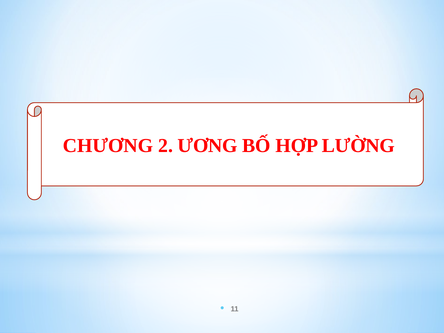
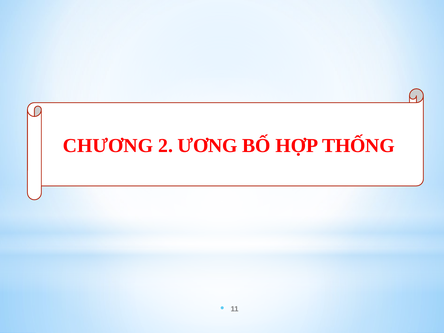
LƯỜNG: LƯỜNG -> THỐNG (358, 146)
